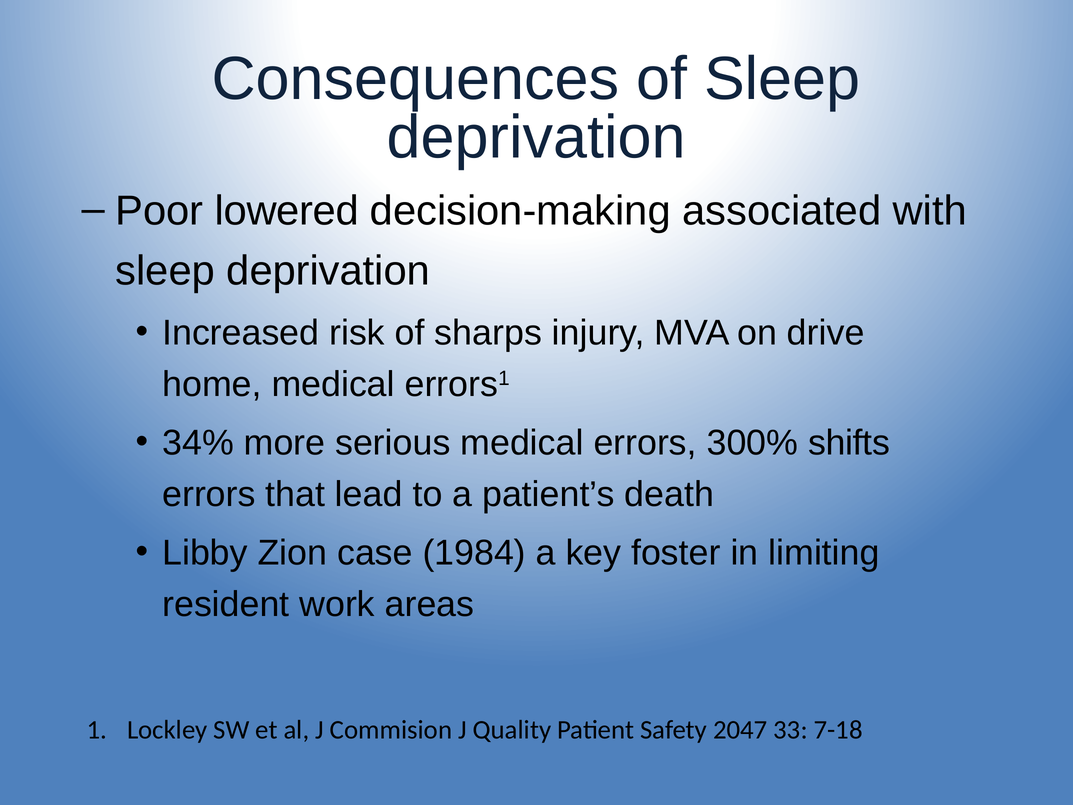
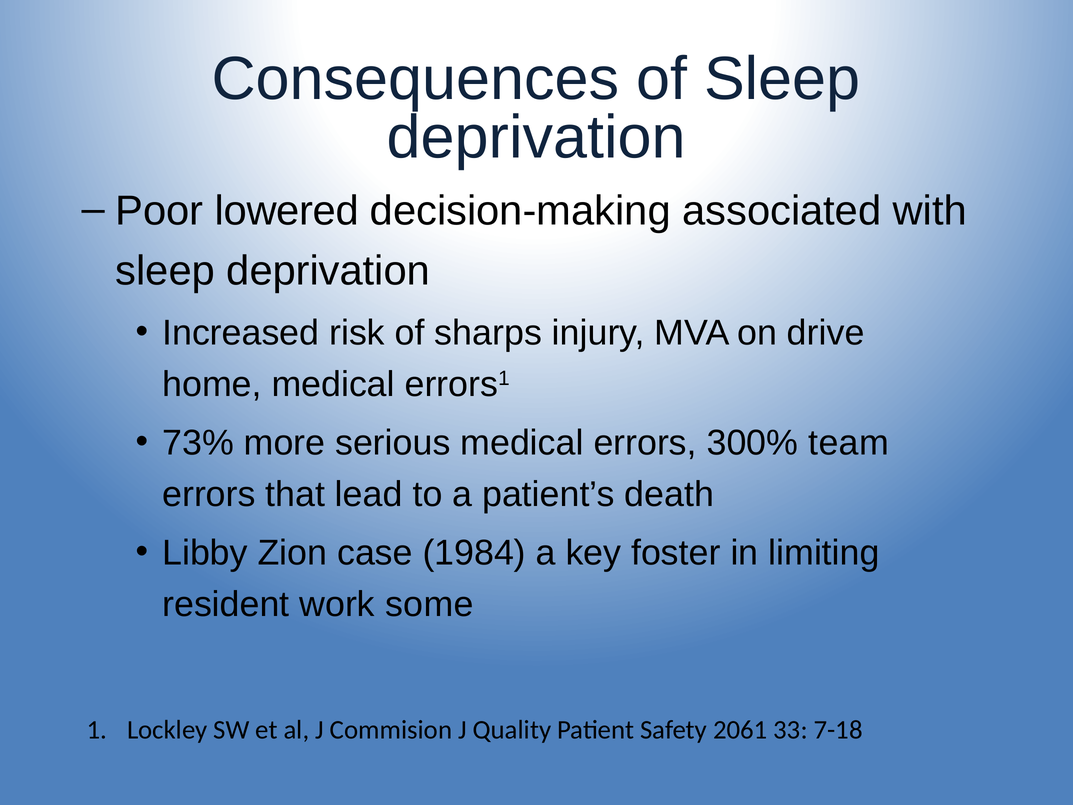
34%: 34% -> 73% (198, 443)
shifts: shifts -> team (849, 443)
areas: areas -> some (429, 604)
2047: 2047 -> 2061 (740, 730)
